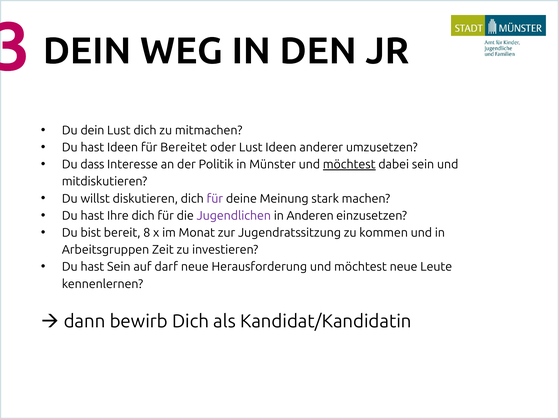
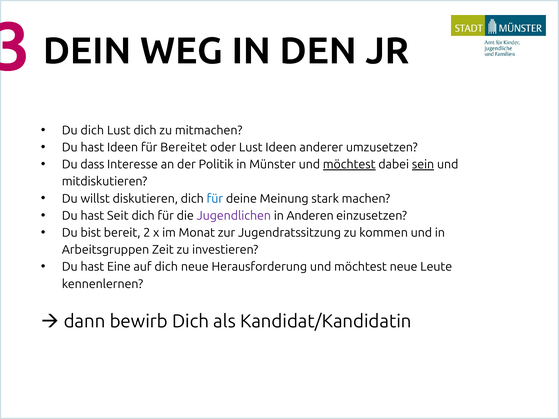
Du dein: dein -> dich (92, 130)
sein underline: none -> present (423, 165)
für colour: purple -> blue (215, 199)
Ihre: Ihre -> Seit (118, 216)
8: 8 -> 2 (147, 233)
hast Sein: Sein -> Eine (119, 267)
auf darf: darf -> dich (166, 267)
